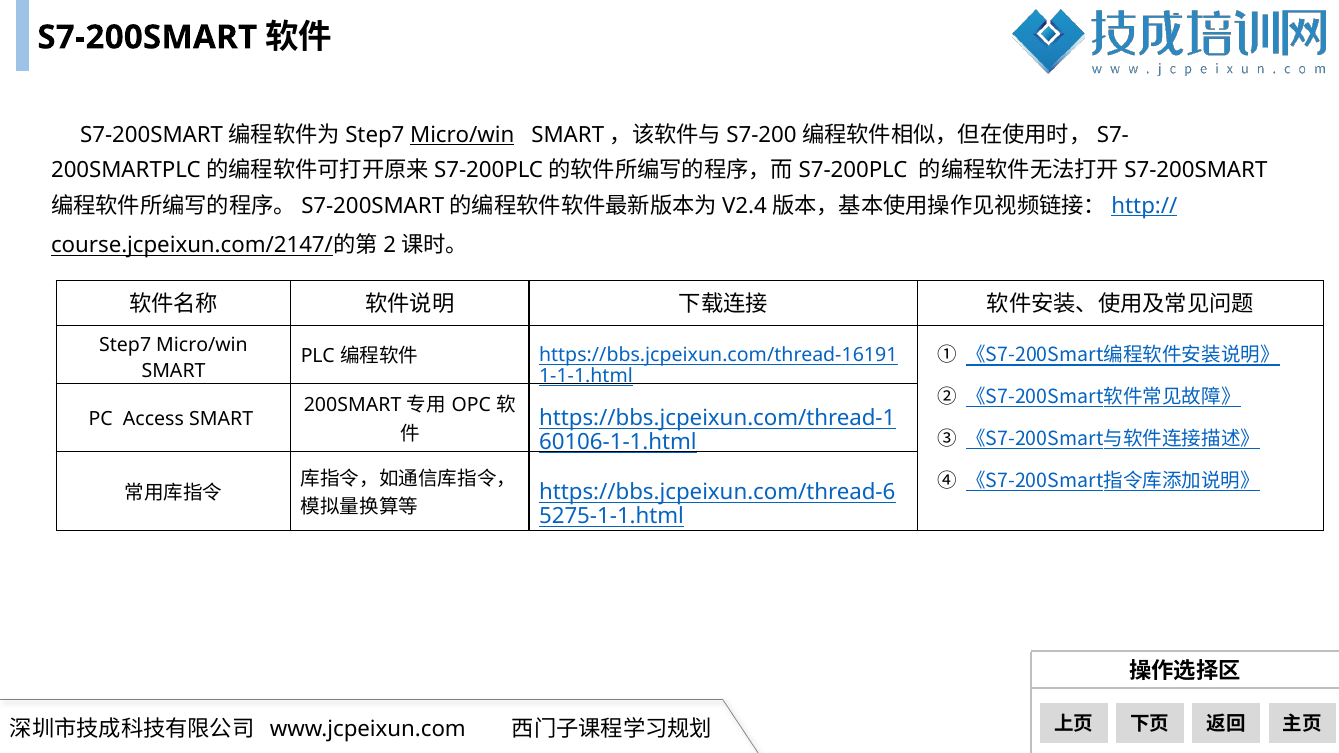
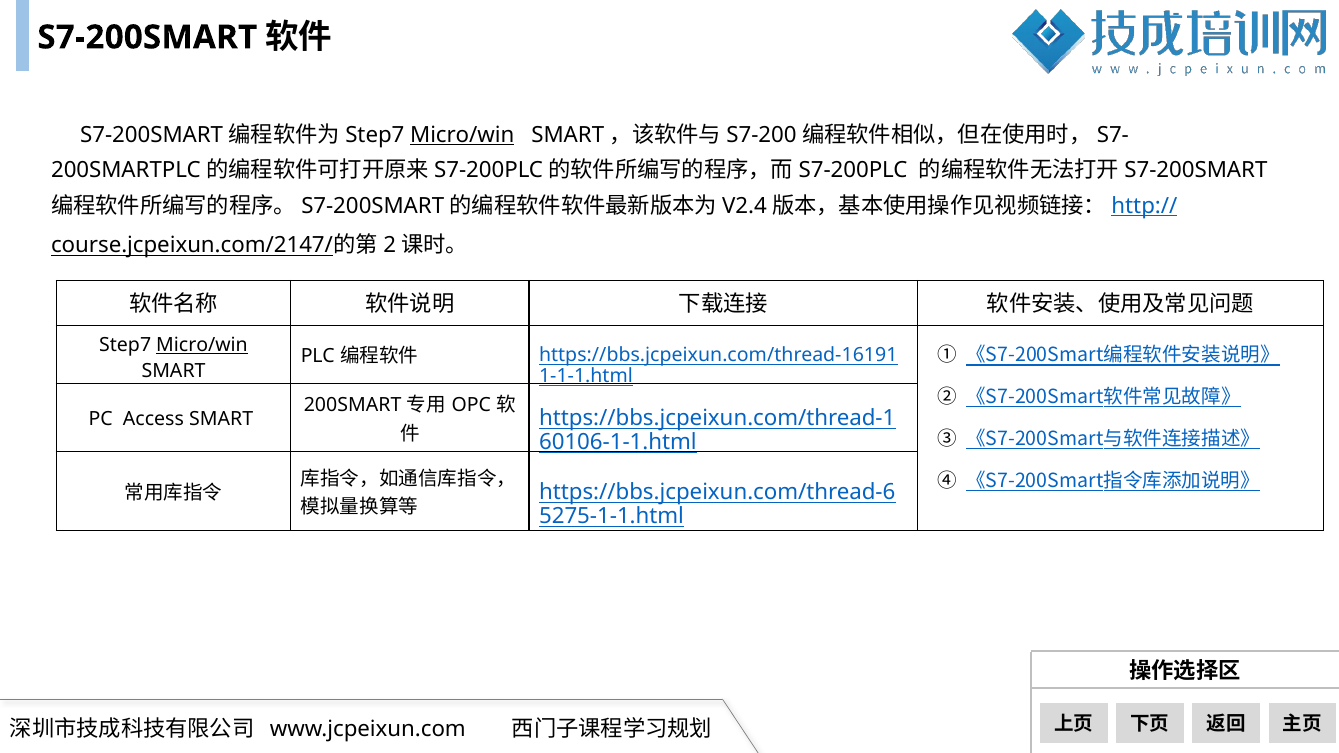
Micro/win underline: none -> present (202, 345)
